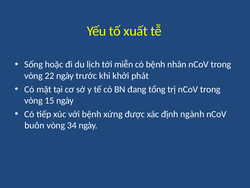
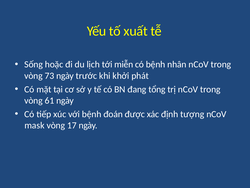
22: 22 -> 73 (49, 76)
15: 15 -> 61 (49, 100)
xứng: xứng -> đoán (113, 114)
ngành: ngành -> tượng (192, 114)
buôn: buôn -> mask (35, 125)
34: 34 -> 17 (72, 125)
